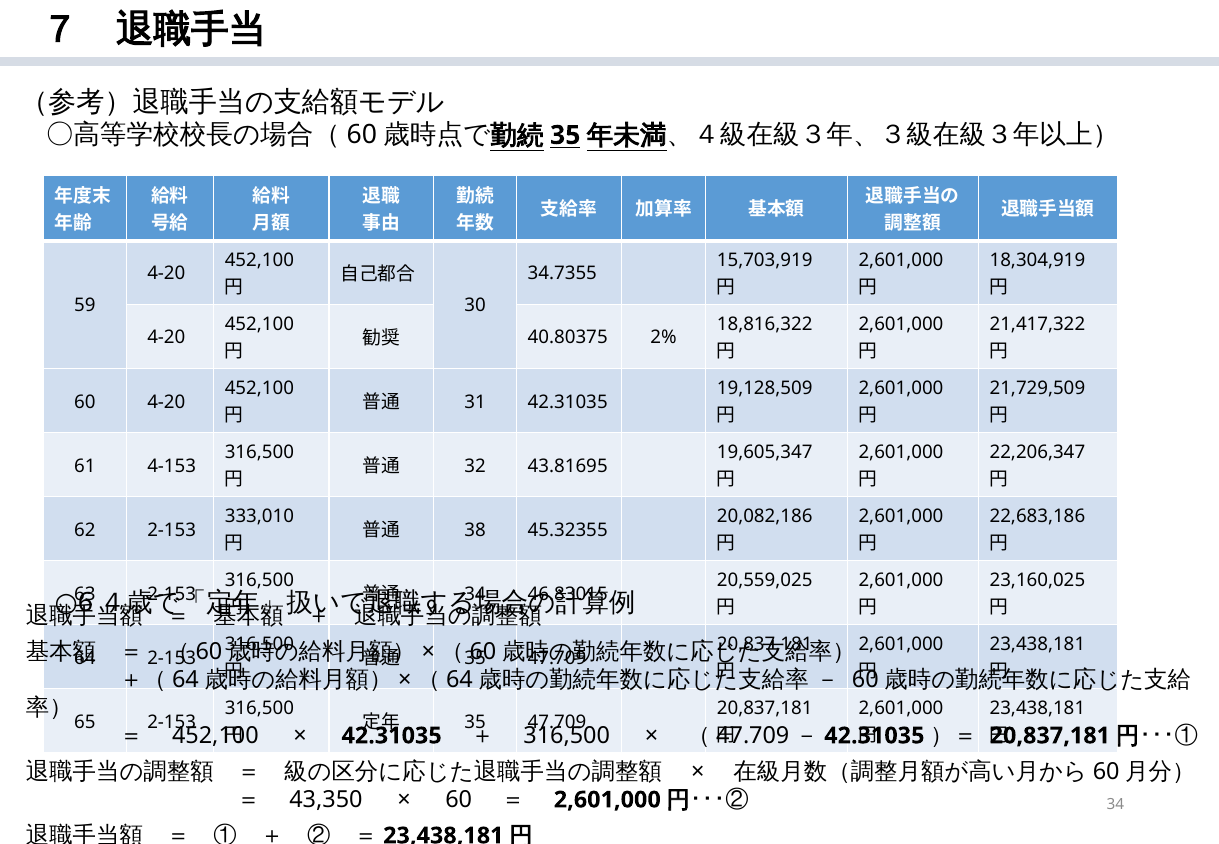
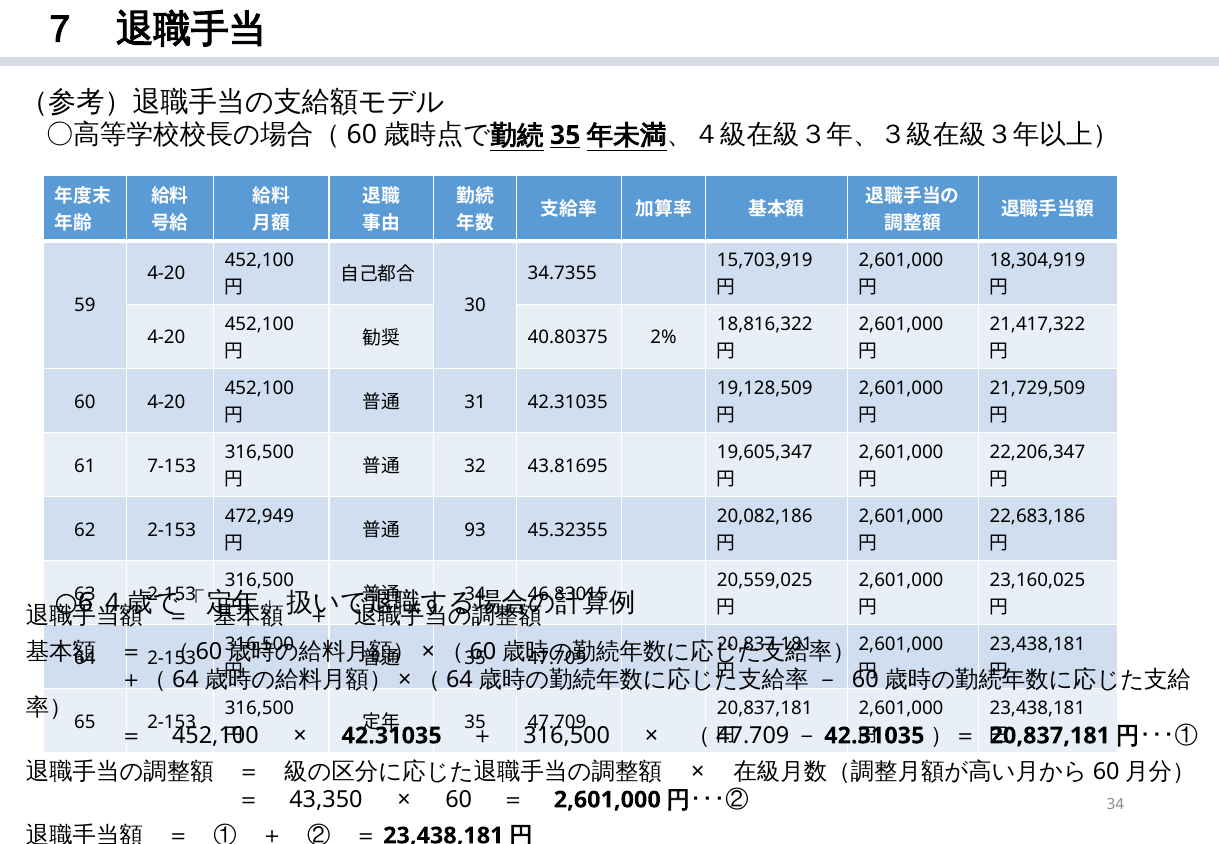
4-153: 4-153 -> 7-153 (172, 466)
333,010: 333,010 -> 472,949 (259, 516)
38: 38 -> 93 (475, 530)
